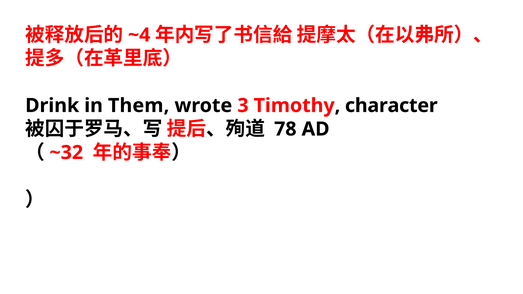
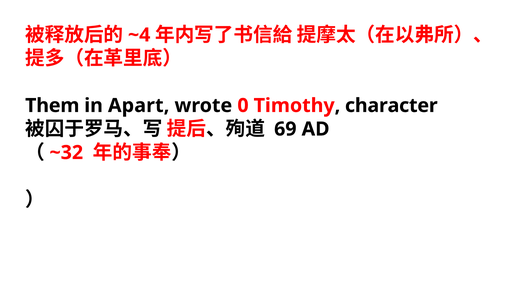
Drink: Drink -> Them (52, 106)
Them: Them -> Apart (139, 106)
3: 3 -> 0 (243, 106)
78: 78 -> 69 (285, 129)
